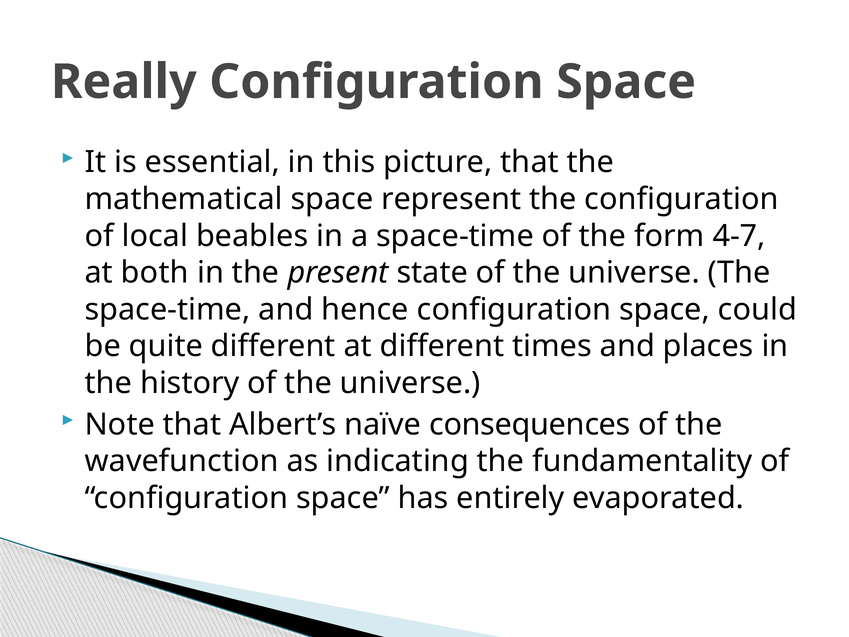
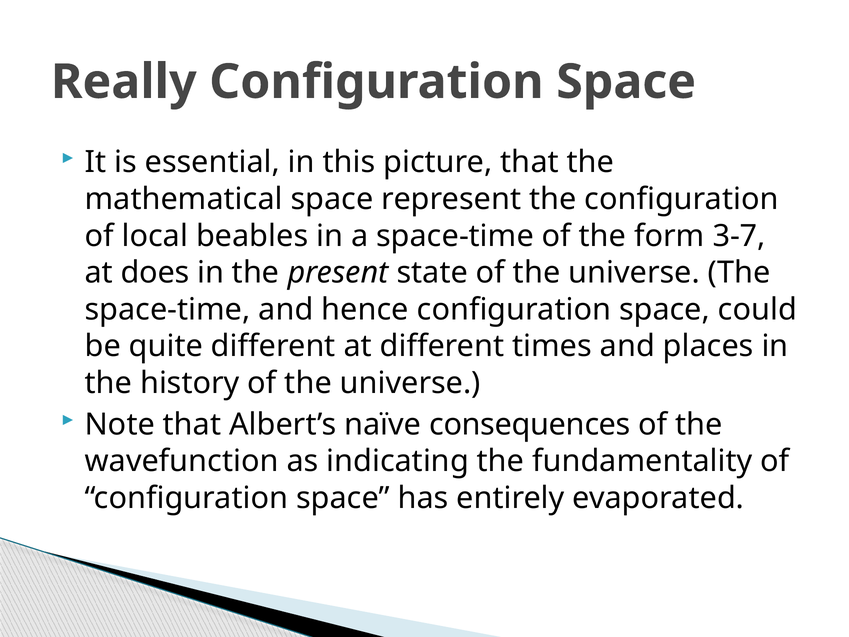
4-7: 4-7 -> 3-7 (739, 236)
both: both -> does (155, 273)
